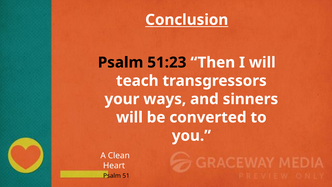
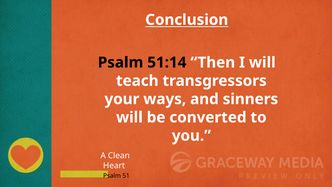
51:23: 51:23 -> 51:14 (167, 62)
